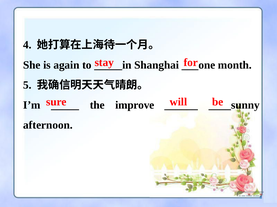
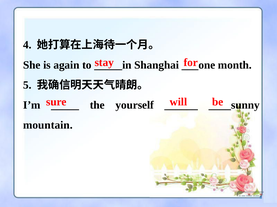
improve: improve -> yourself (135, 105)
afternoon: afternoon -> mountain (48, 125)
